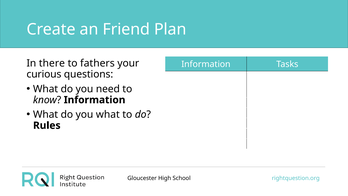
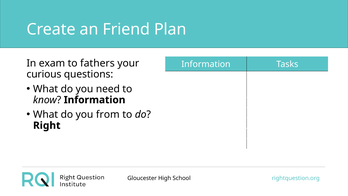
there: there -> exam (52, 63)
you what: what -> from (108, 114)
Rules: Rules -> Right (47, 125)
